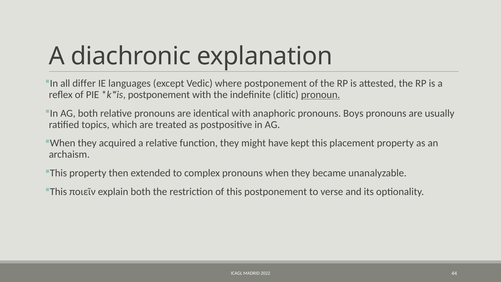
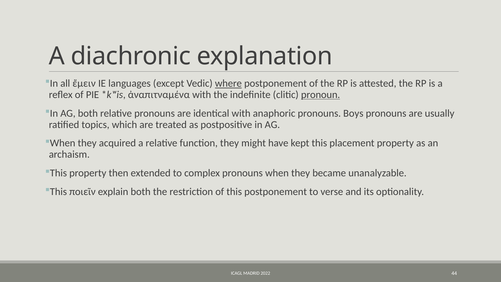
differ: differ -> ἔμειν (84, 83)
where underline: none -> present (228, 83)
postponement: postponement -> ἀναπιτναμένα (159, 95)
